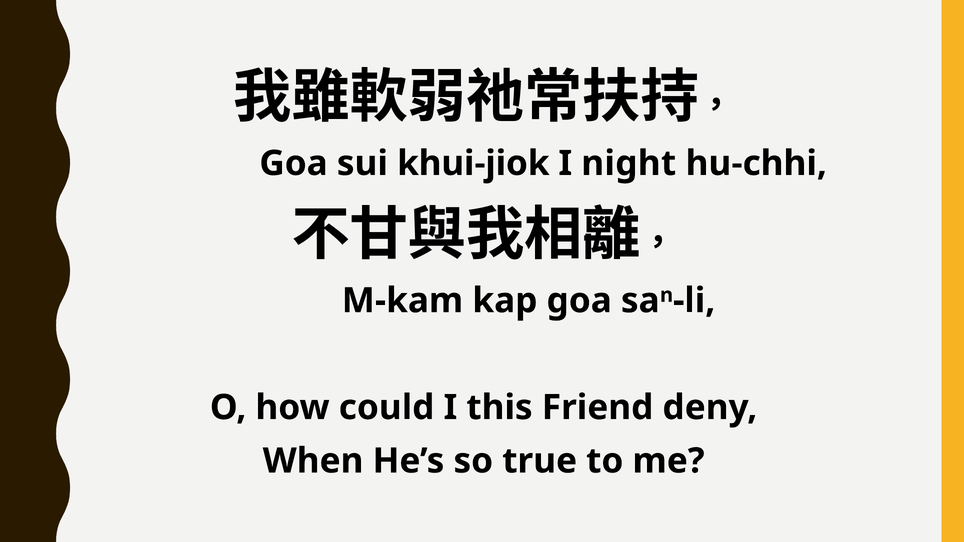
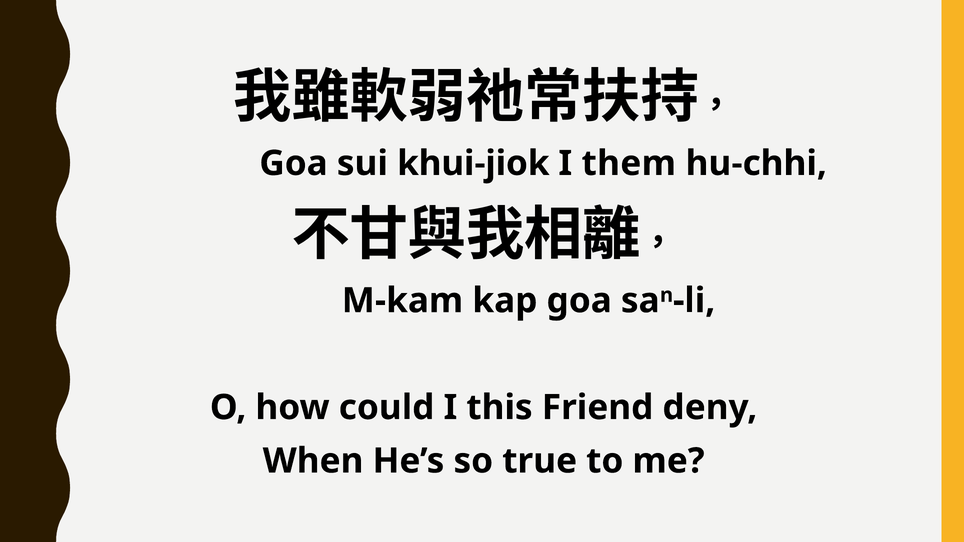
night: night -> them (629, 163)
